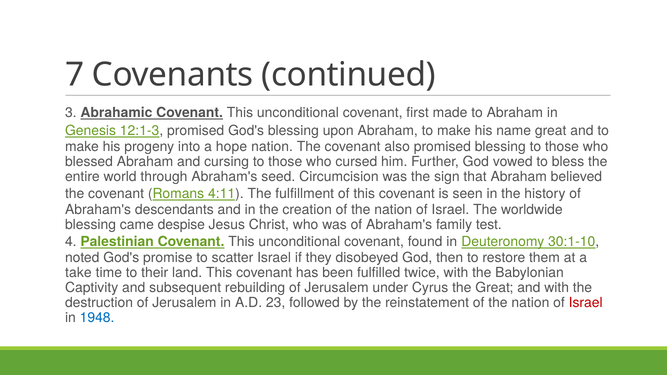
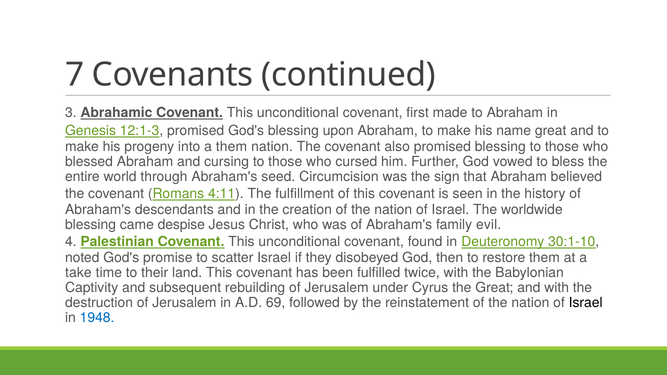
a hope: hope -> them (231, 147)
test: test -> evil (489, 225)
23: 23 -> 69 (276, 303)
Israel colour: red -> black (586, 303)
